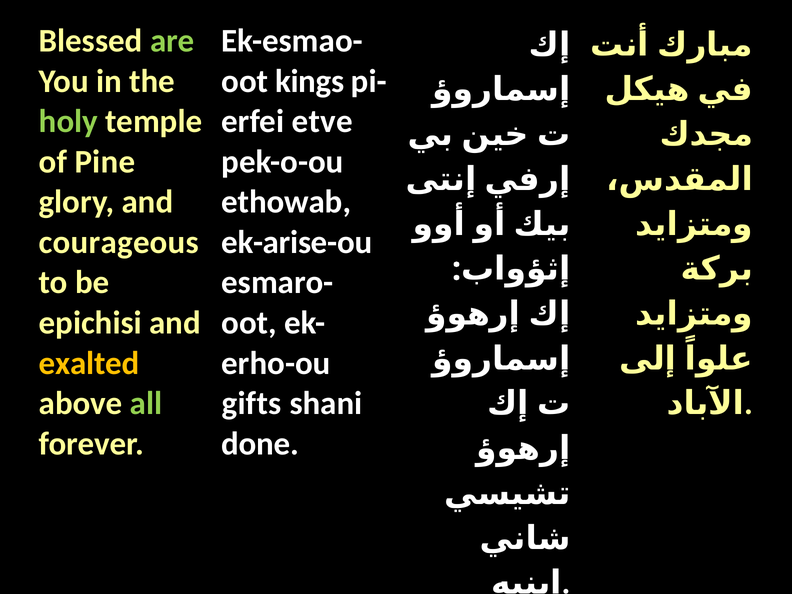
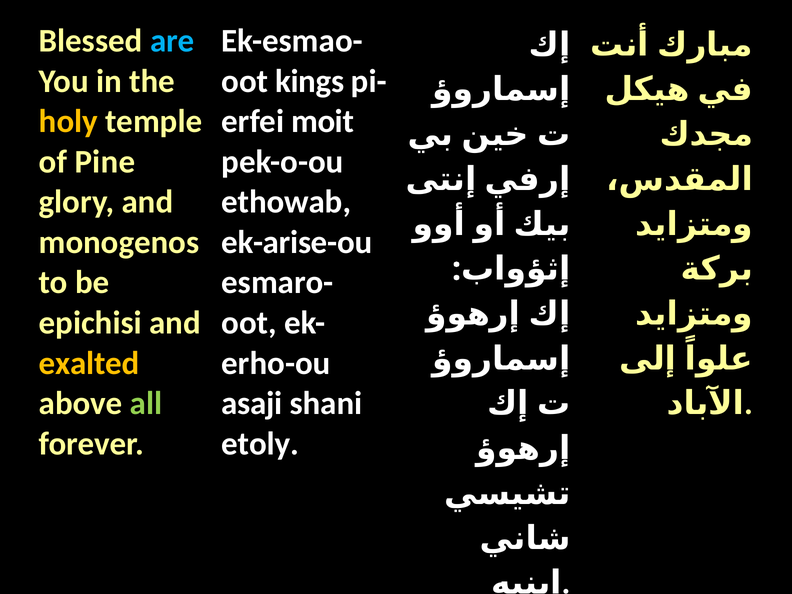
are colour: light green -> light blue (172, 41)
holy colour: light green -> yellow (68, 121)
etve: etve -> moit (323, 121)
courageous: courageous -> monogenos (119, 242)
gifts: gifts -> asaji (252, 403)
done: done -> etoly (260, 444)
